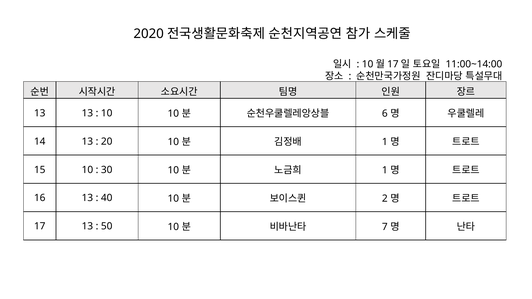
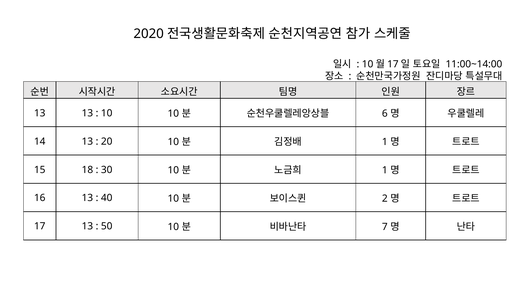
15 10: 10 -> 18 (87, 170)
